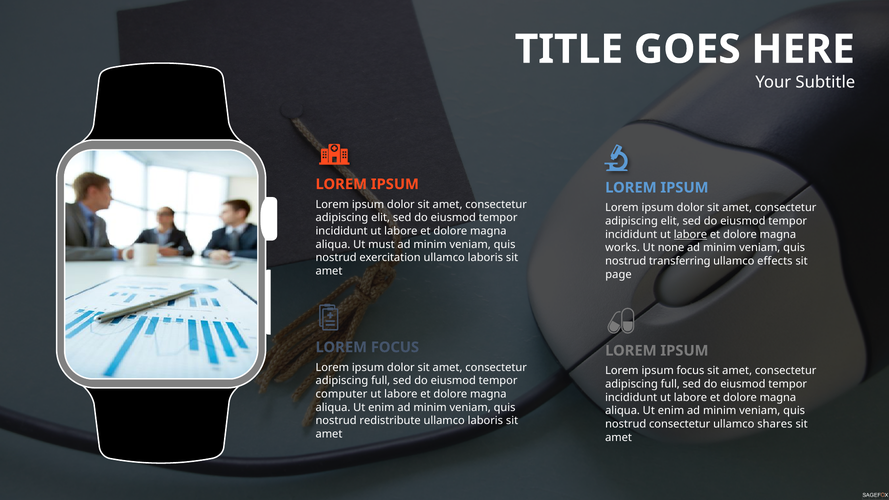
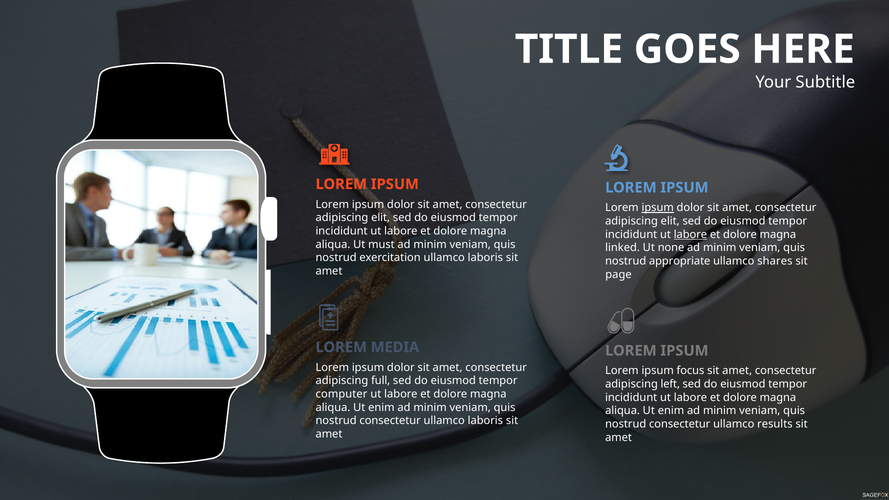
ipsum underline: none -> present (658, 208)
works: works -> linked (623, 248)
transferring: transferring -> appropriate (680, 261)
effects: effects -> shares (775, 261)
LOREM FOCUS: FOCUS -> MEDIA (395, 347)
full: full -> left (670, 384)
redistribute: redistribute -> consectetur (390, 421)
shares: shares -> results (775, 424)
